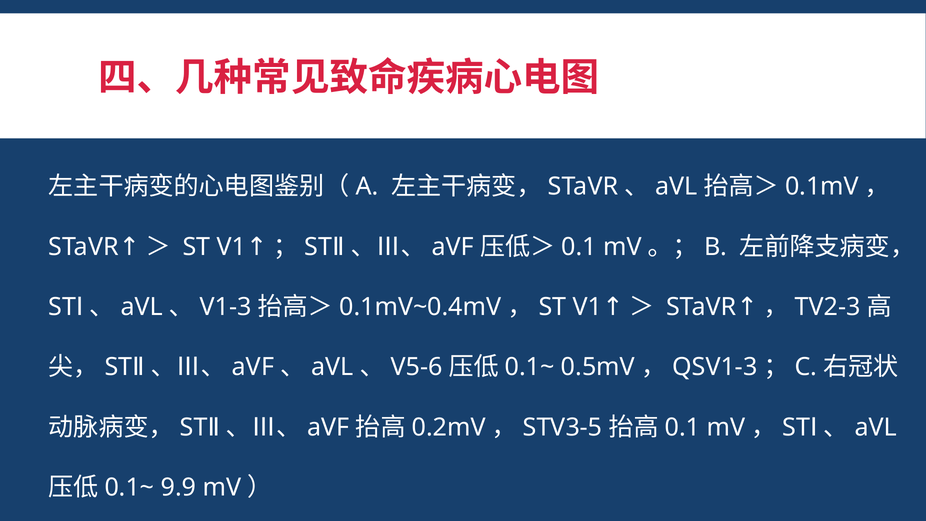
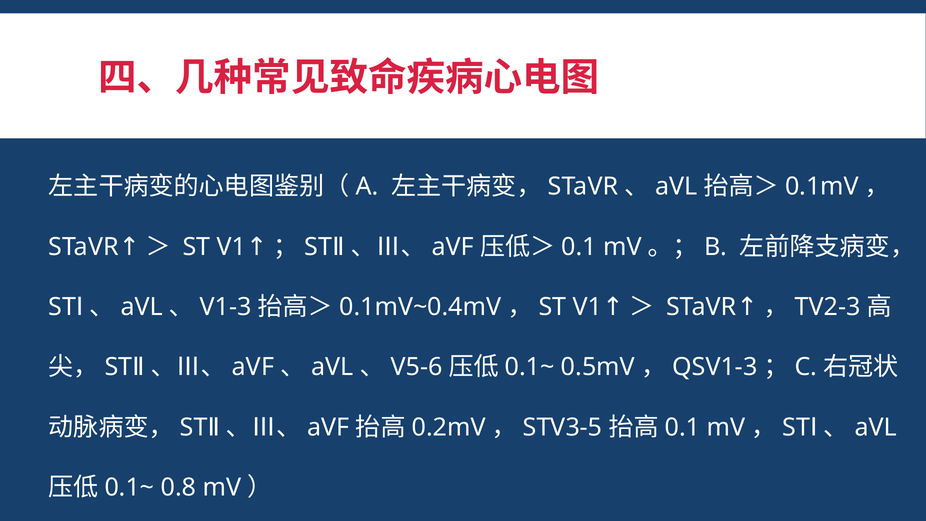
9.9: 9.9 -> 0.8 (178, 487)
